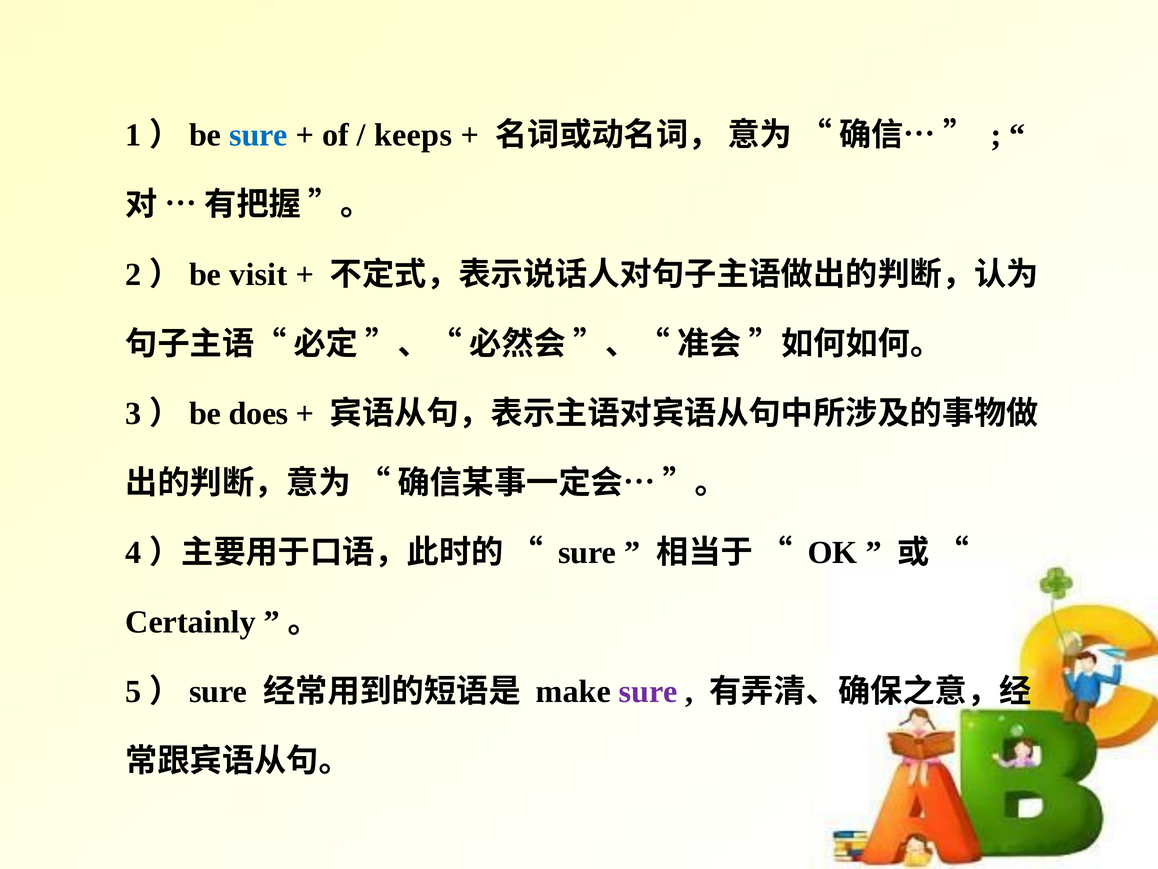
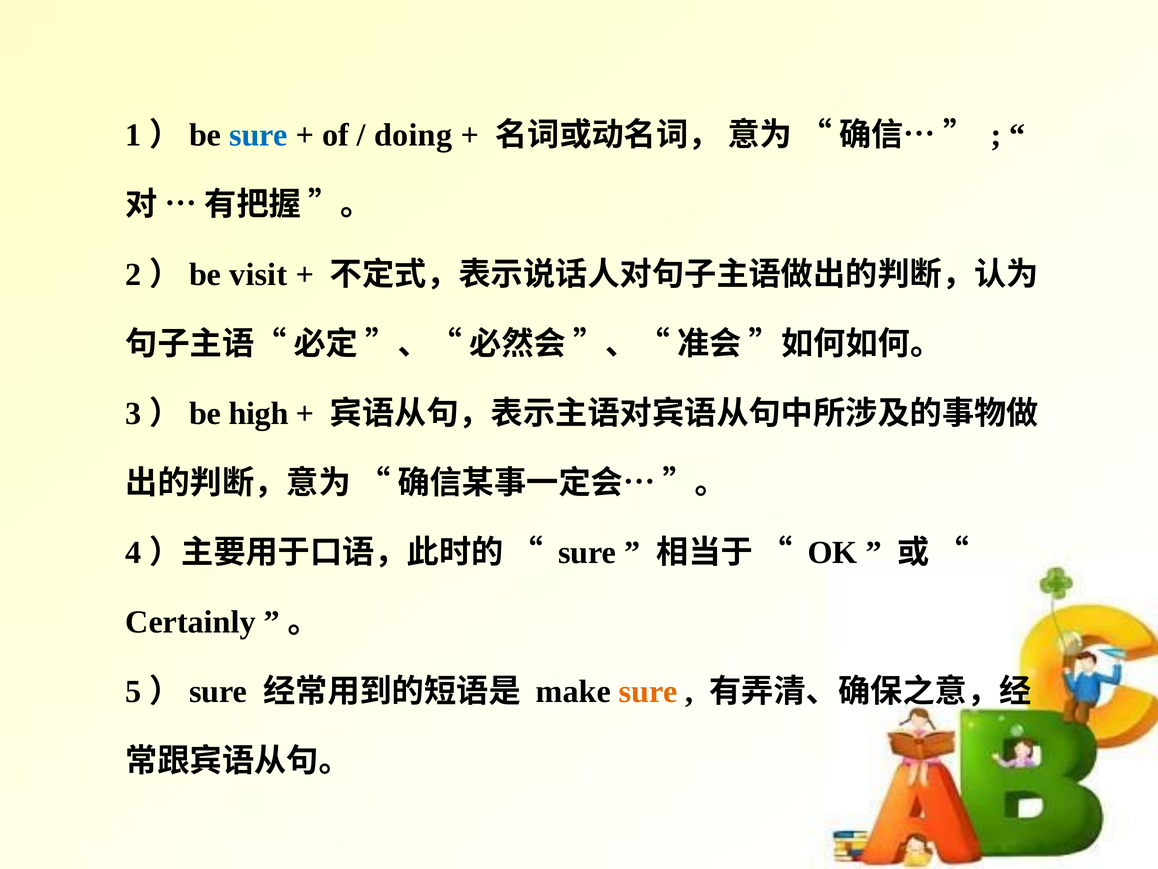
keeps: keeps -> doing (413, 135)
does: does -> high (259, 413)
sure colour: purple -> orange (648, 691)
